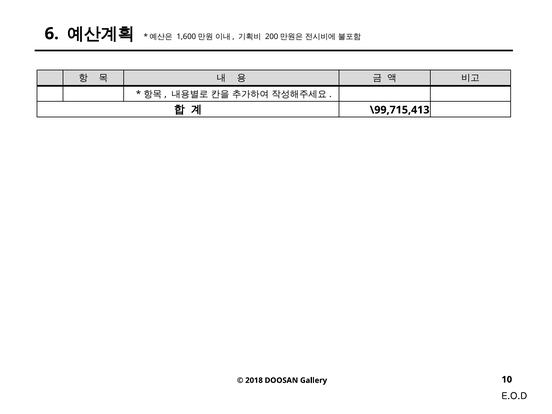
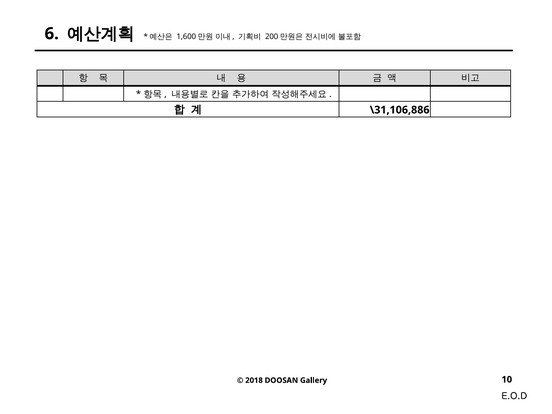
\99,715,413: \99,715,413 -> \31,106,886 (400, 110)
